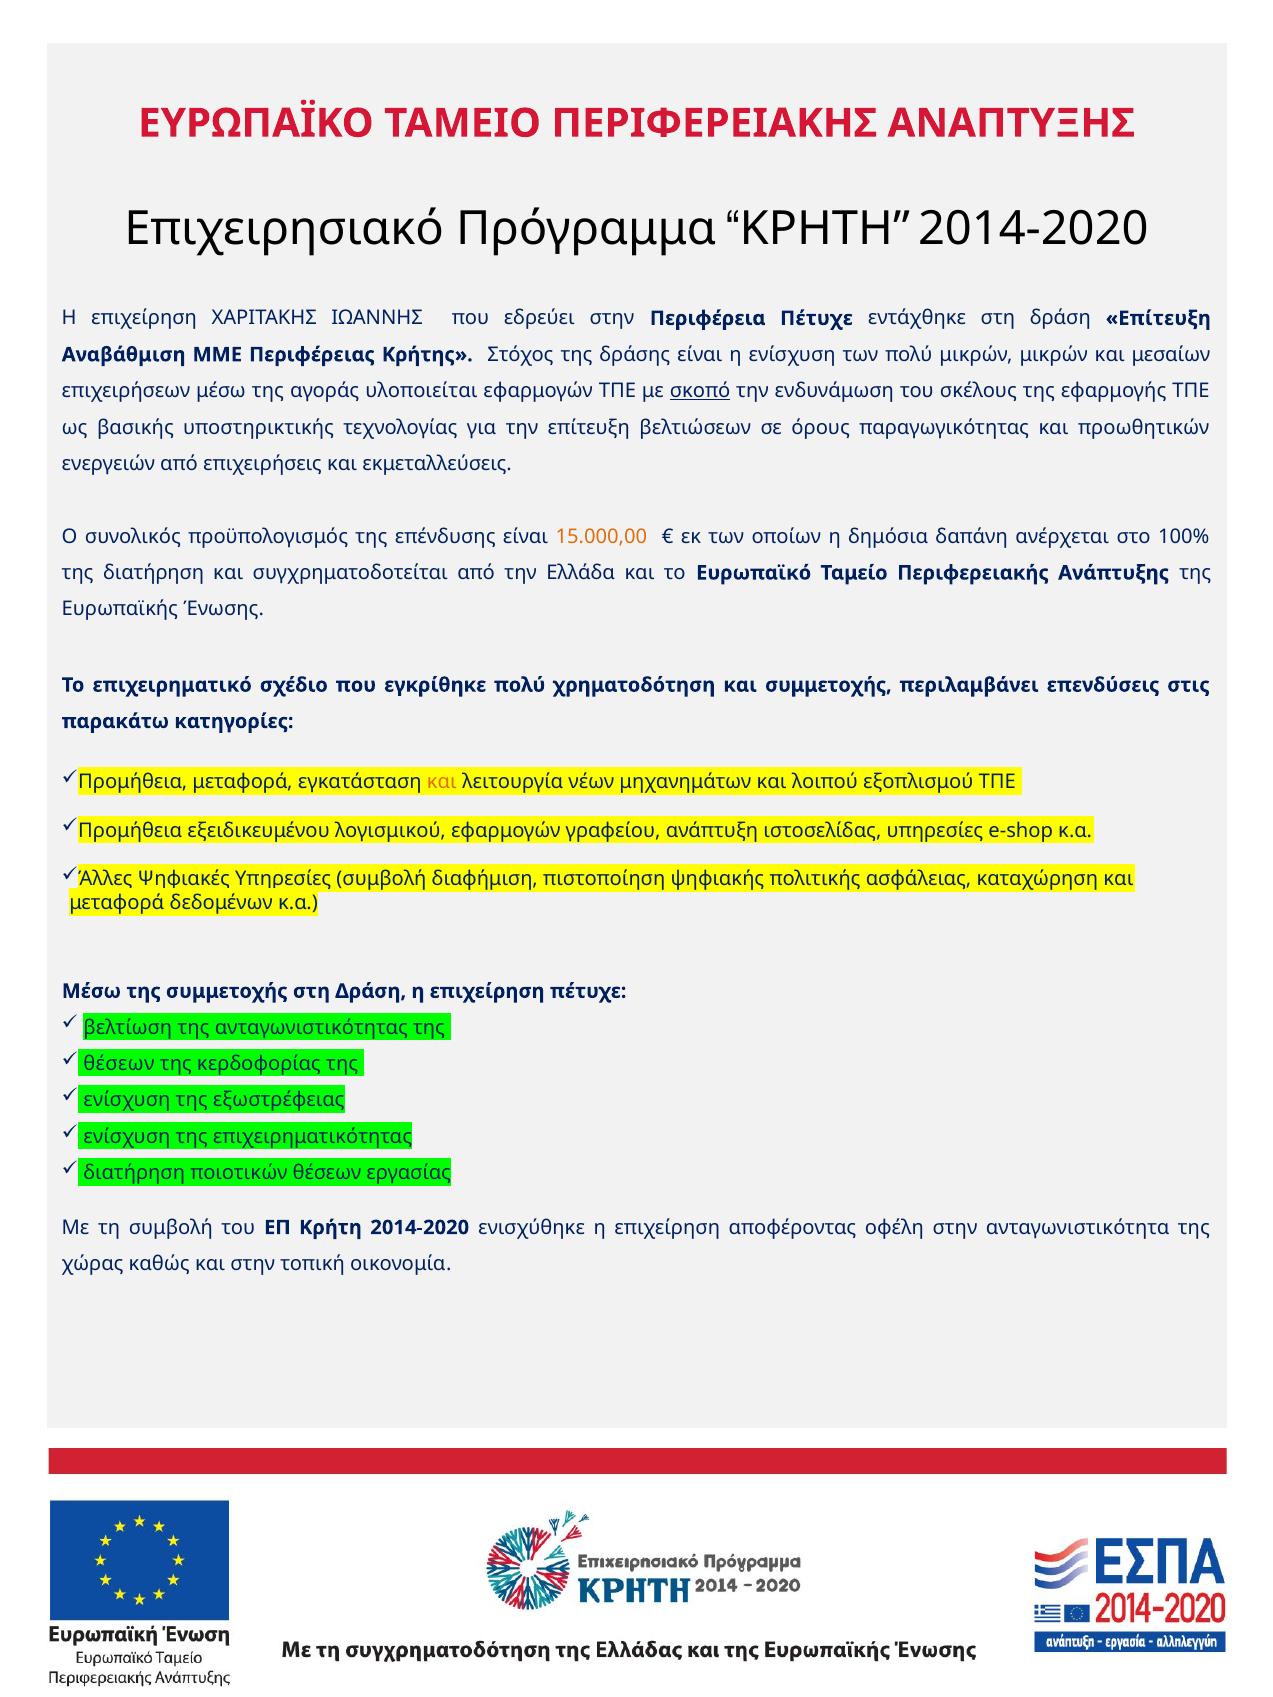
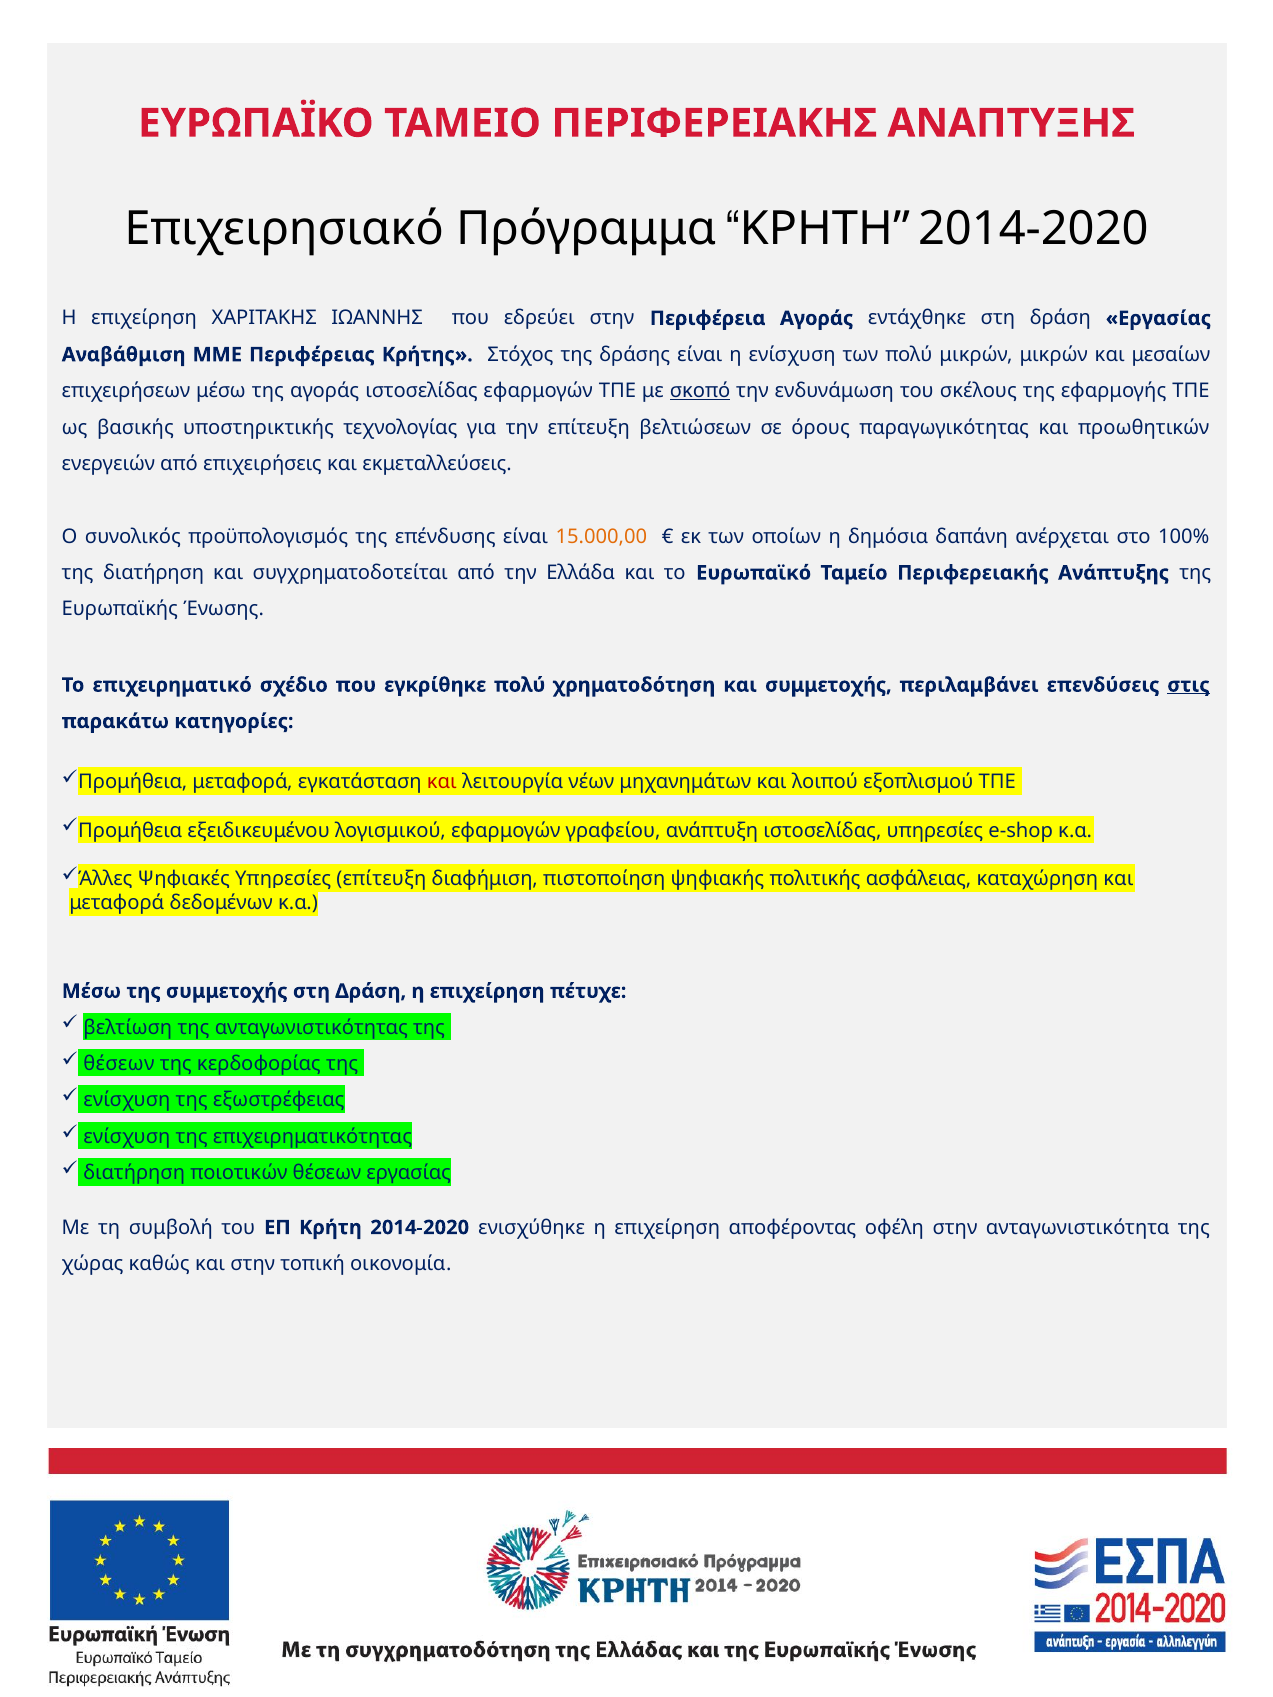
Περιφέρεια Πέτυχε: Πέτυχε -> Αγοράς (817, 318)
δράση Επίτευξη: Επίτευξη -> Εργασίας (1158, 318)
αγοράς υλοποιείται: υλοποιείται -> ιστοσελίδας (422, 391)
στις underline: none -> present (1188, 685)
και colour: orange -> red (442, 782)
συμβολή: συμβολή -> επίτευξη (381, 879)
